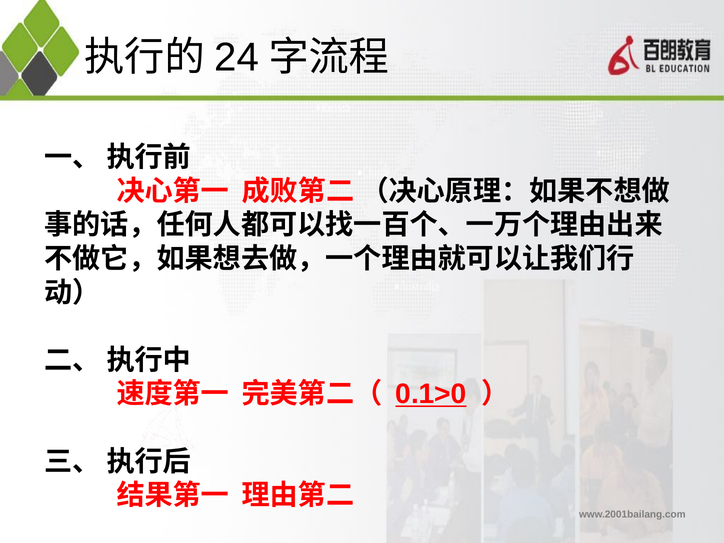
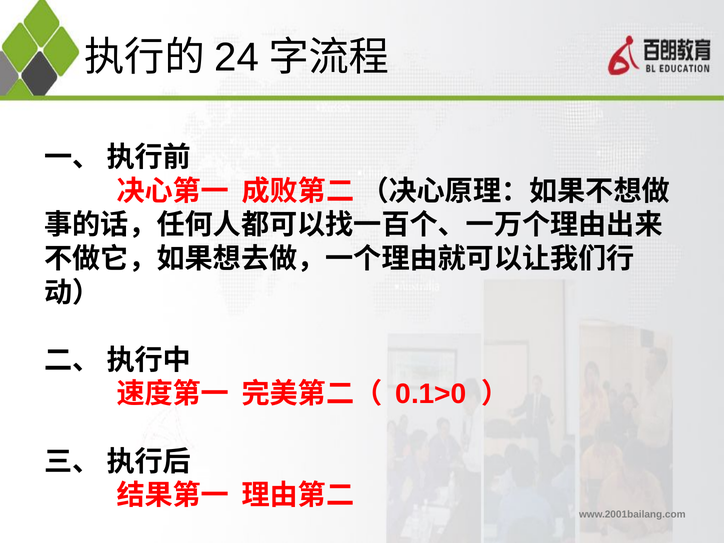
0.1>0 underline: present -> none (431, 394)
